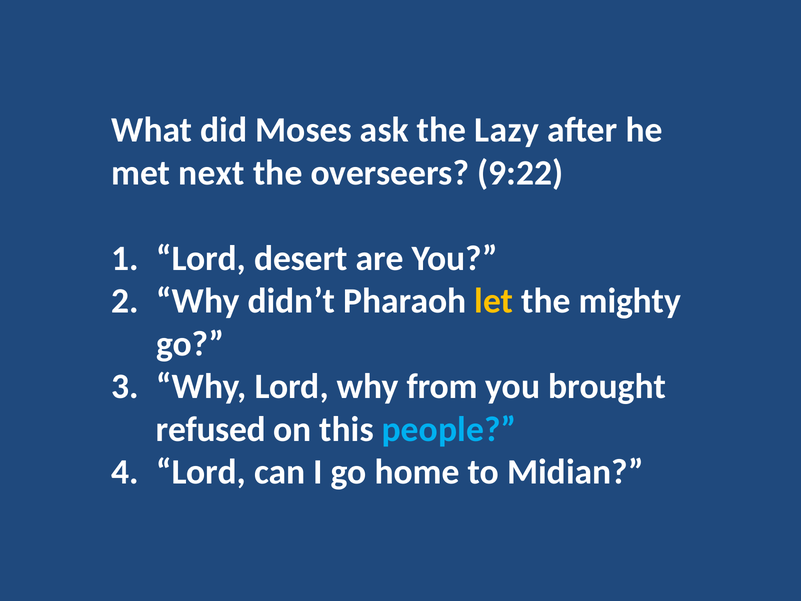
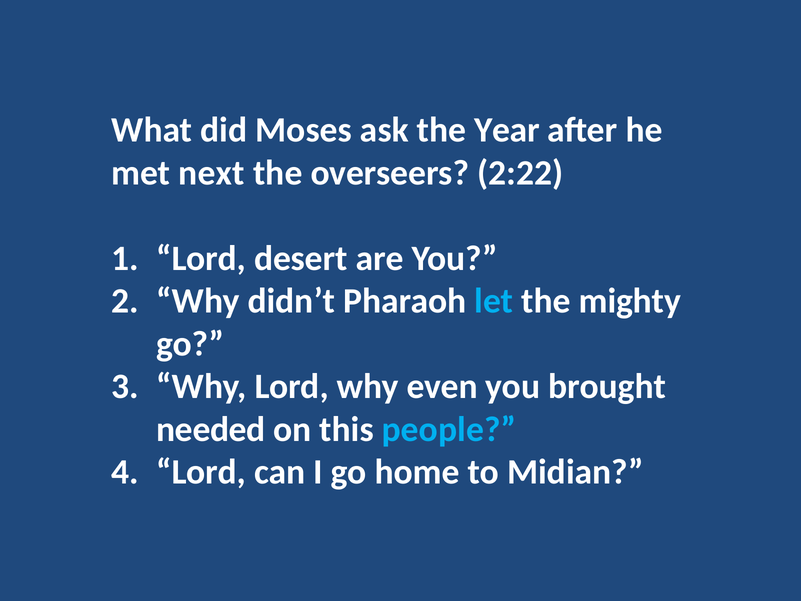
Lazy: Lazy -> Year (507, 130)
9:22: 9:22 -> 2:22 (520, 173)
let colour: yellow -> light blue (494, 301)
from: from -> even (442, 386)
refused: refused -> needed (211, 429)
